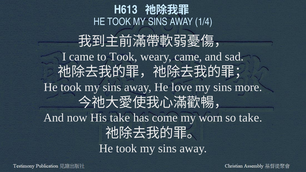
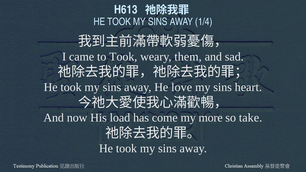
weary came: came -> them (188, 57)
more: more -> heart (248, 87)
His take: take -> load (120, 118)
worn: worn -> more (211, 118)
